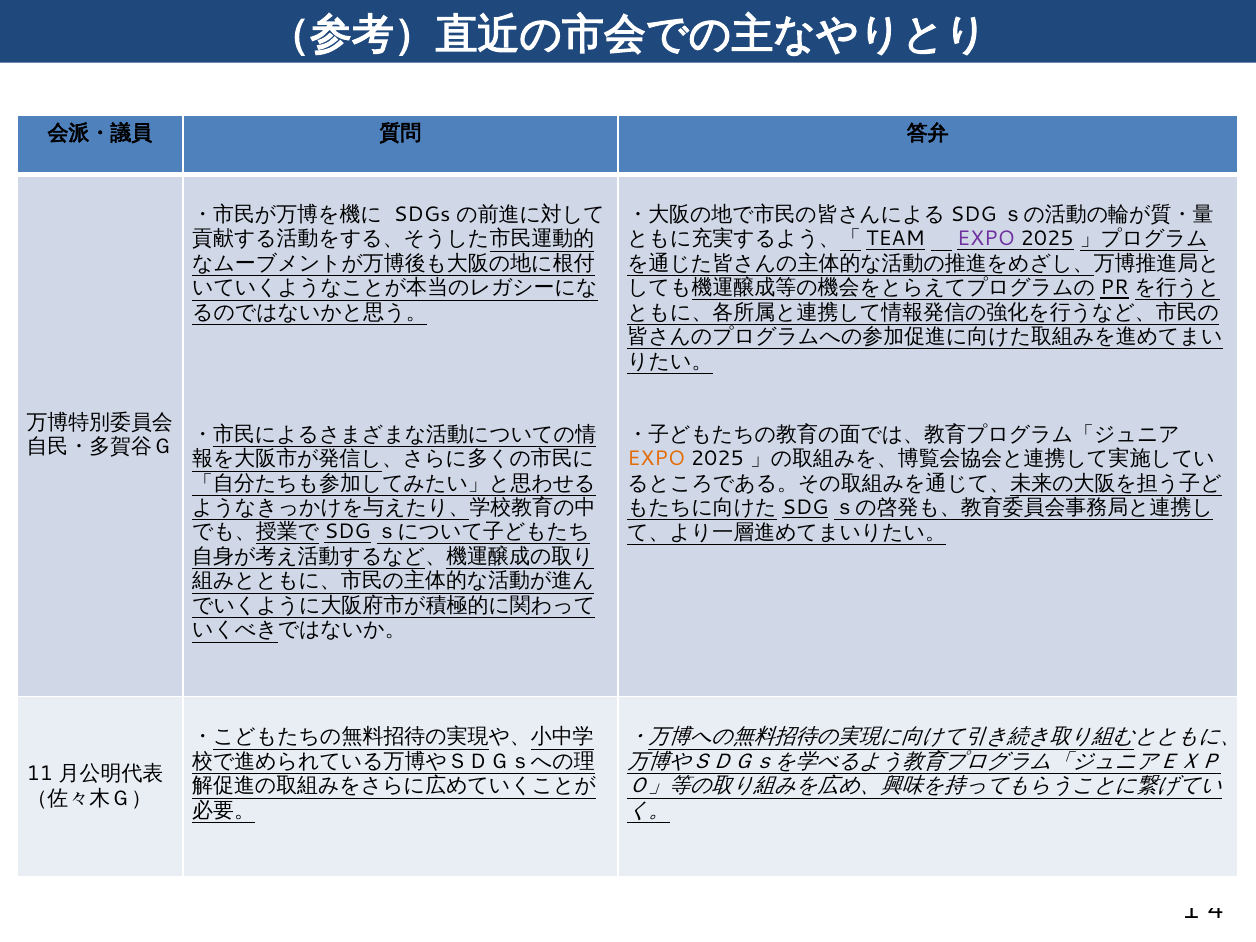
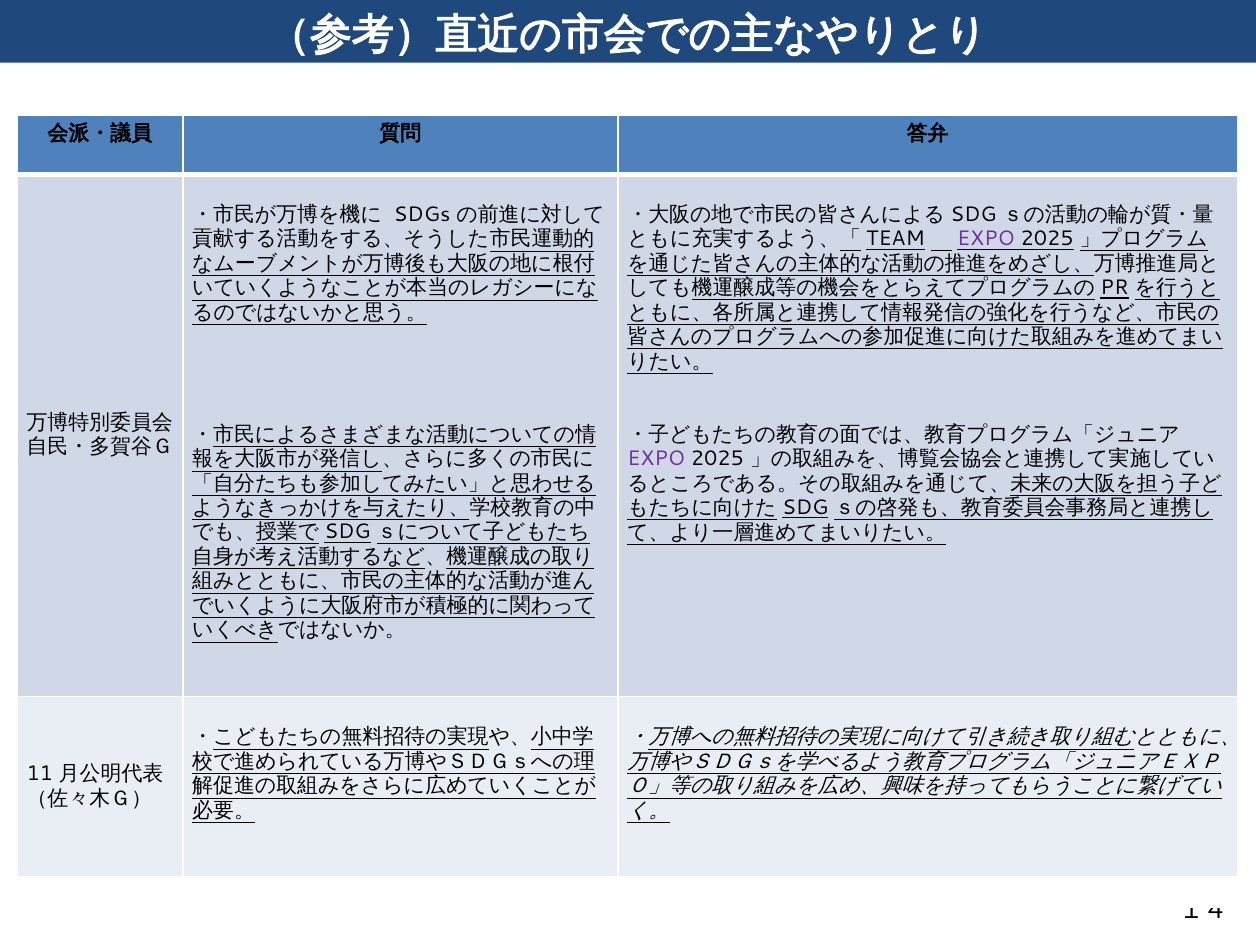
EXPO colour: orange -> purple (656, 458)
